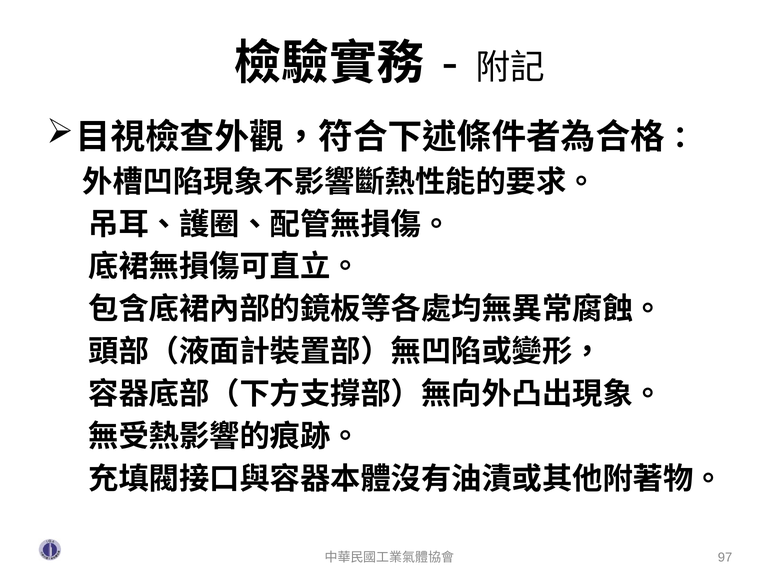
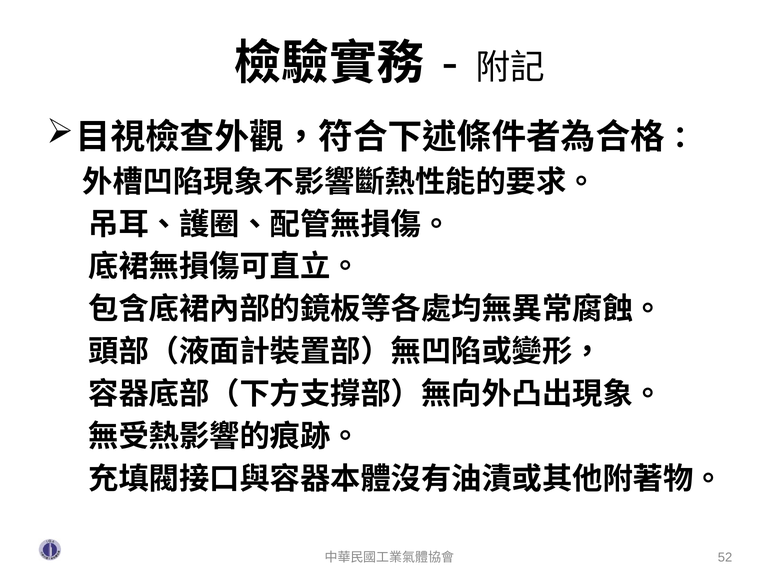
97: 97 -> 52 (725, 558)
